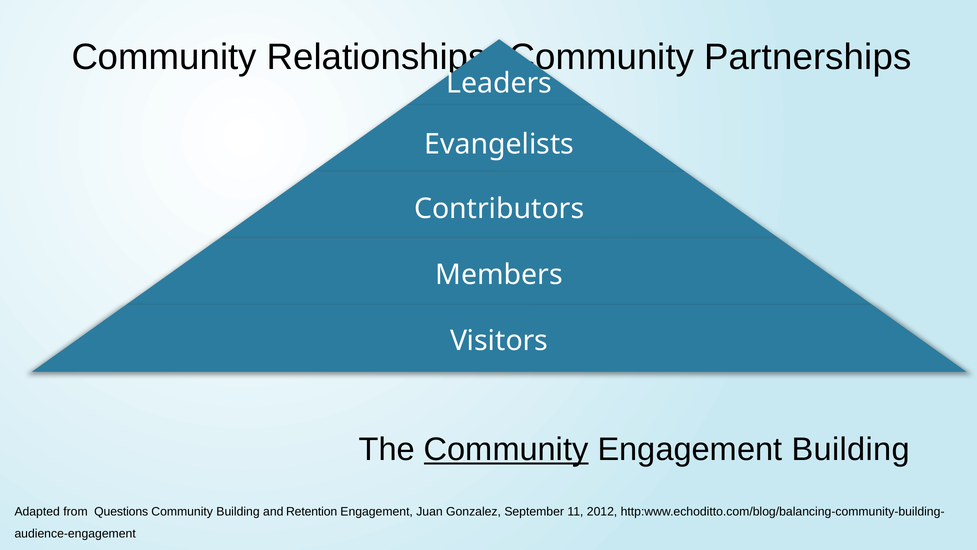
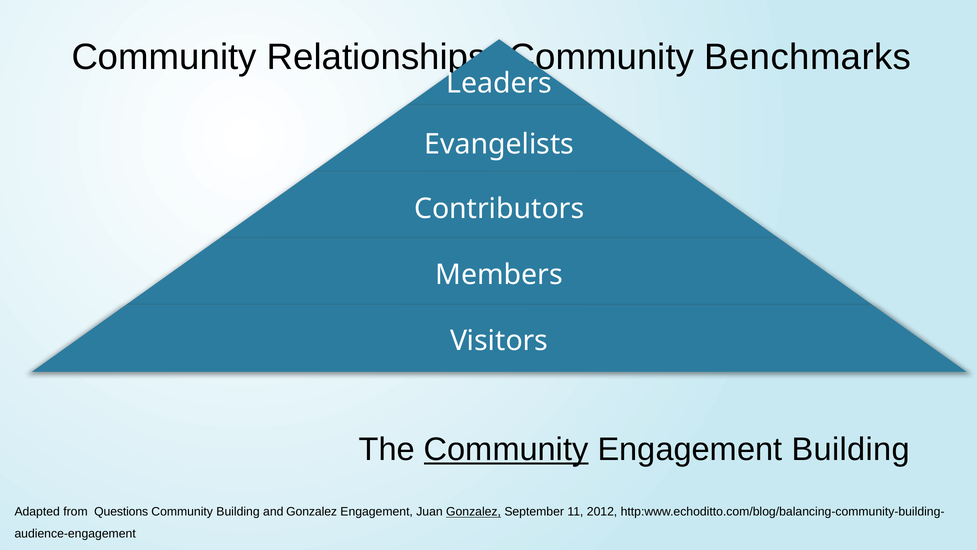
Partnerships: Partnerships -> Benchmarks (808, 57)
and Retention: Retention -> Gonzalez (312, 511)
Gonzalez underline: none -> present (474, 511)
